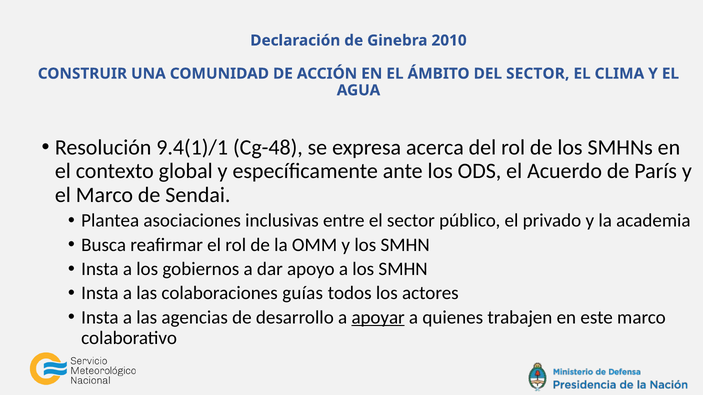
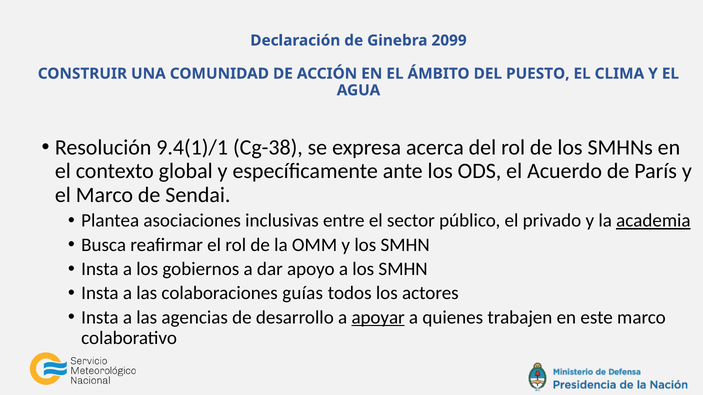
2010: 2010 -> 2099 (449, 41)
DEL SECTOR: SECTOR -> PUESTO (538, 74)
Cg-48: Cg-48 -> Cg-38 (268, 148)
academia underline: none -> present (653, 221)
